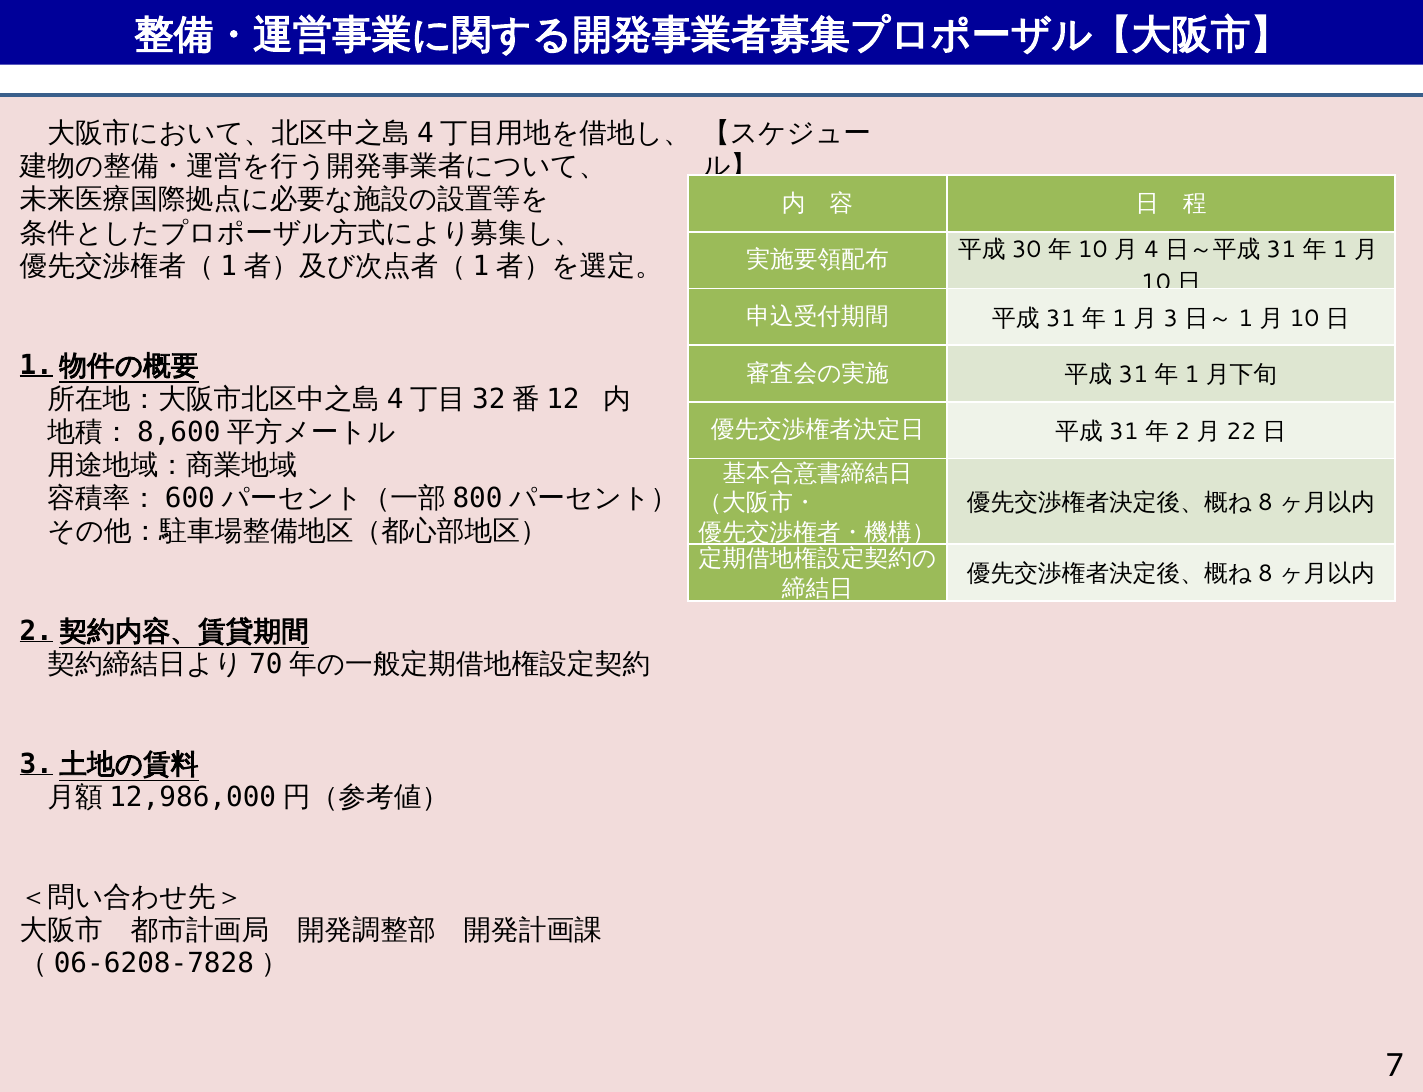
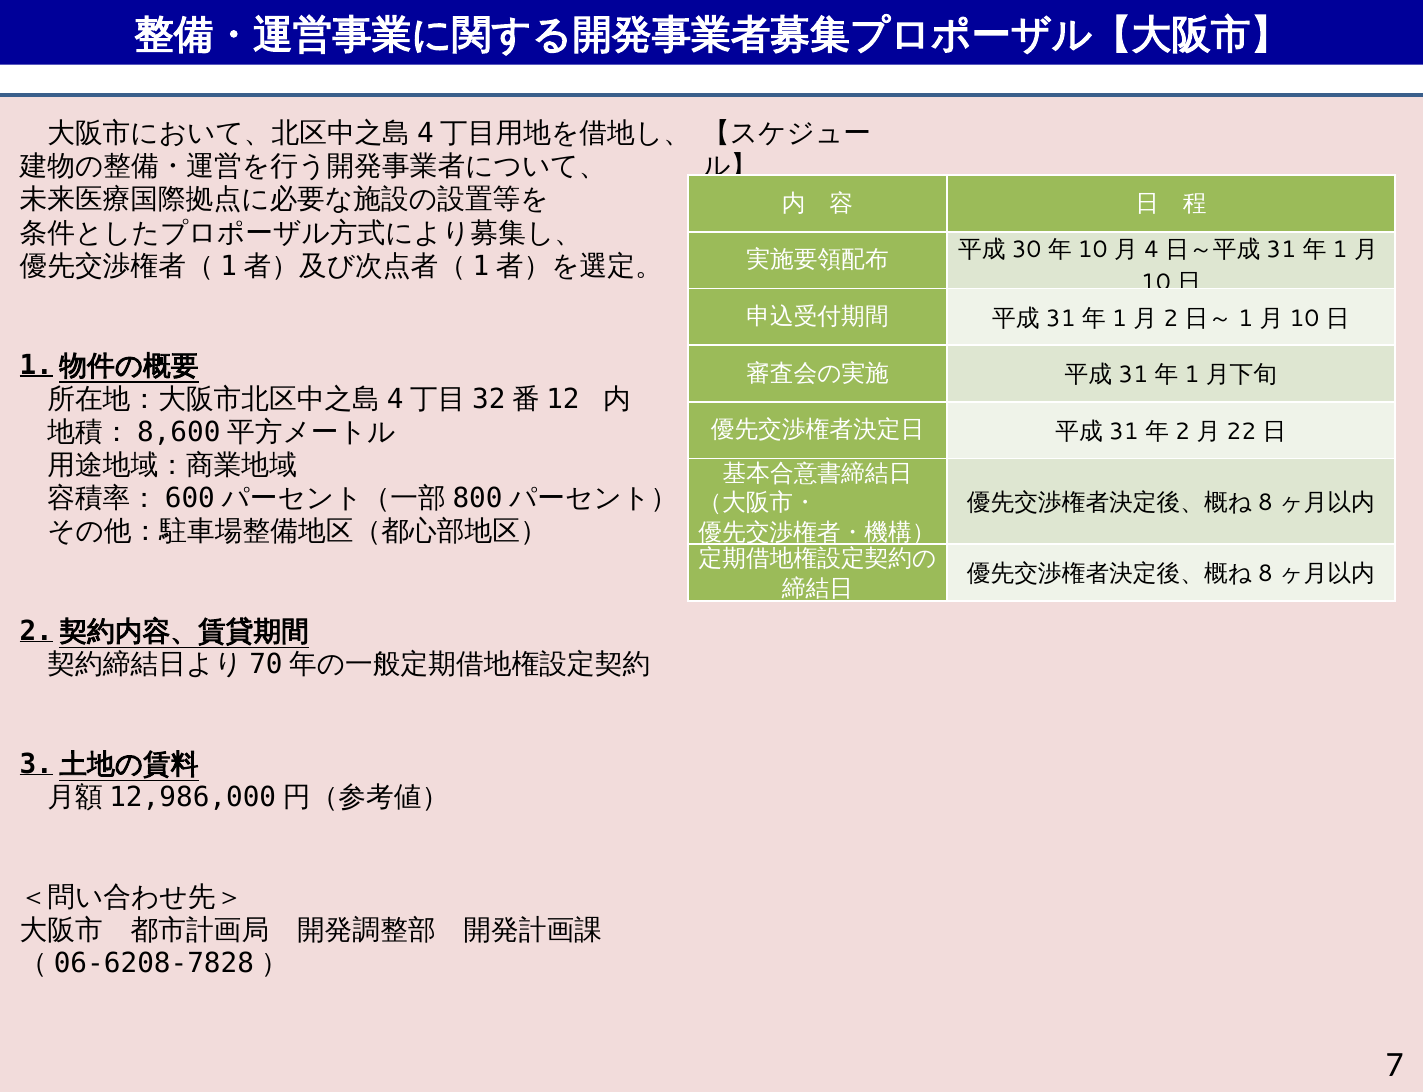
3: 3 -> 2 (1171, 318)
